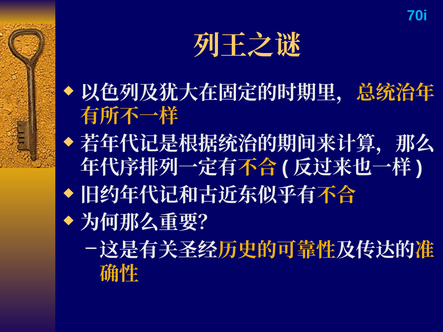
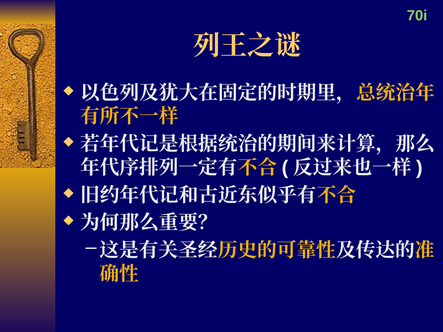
70i colour: light blue -> light green (417, 16)
